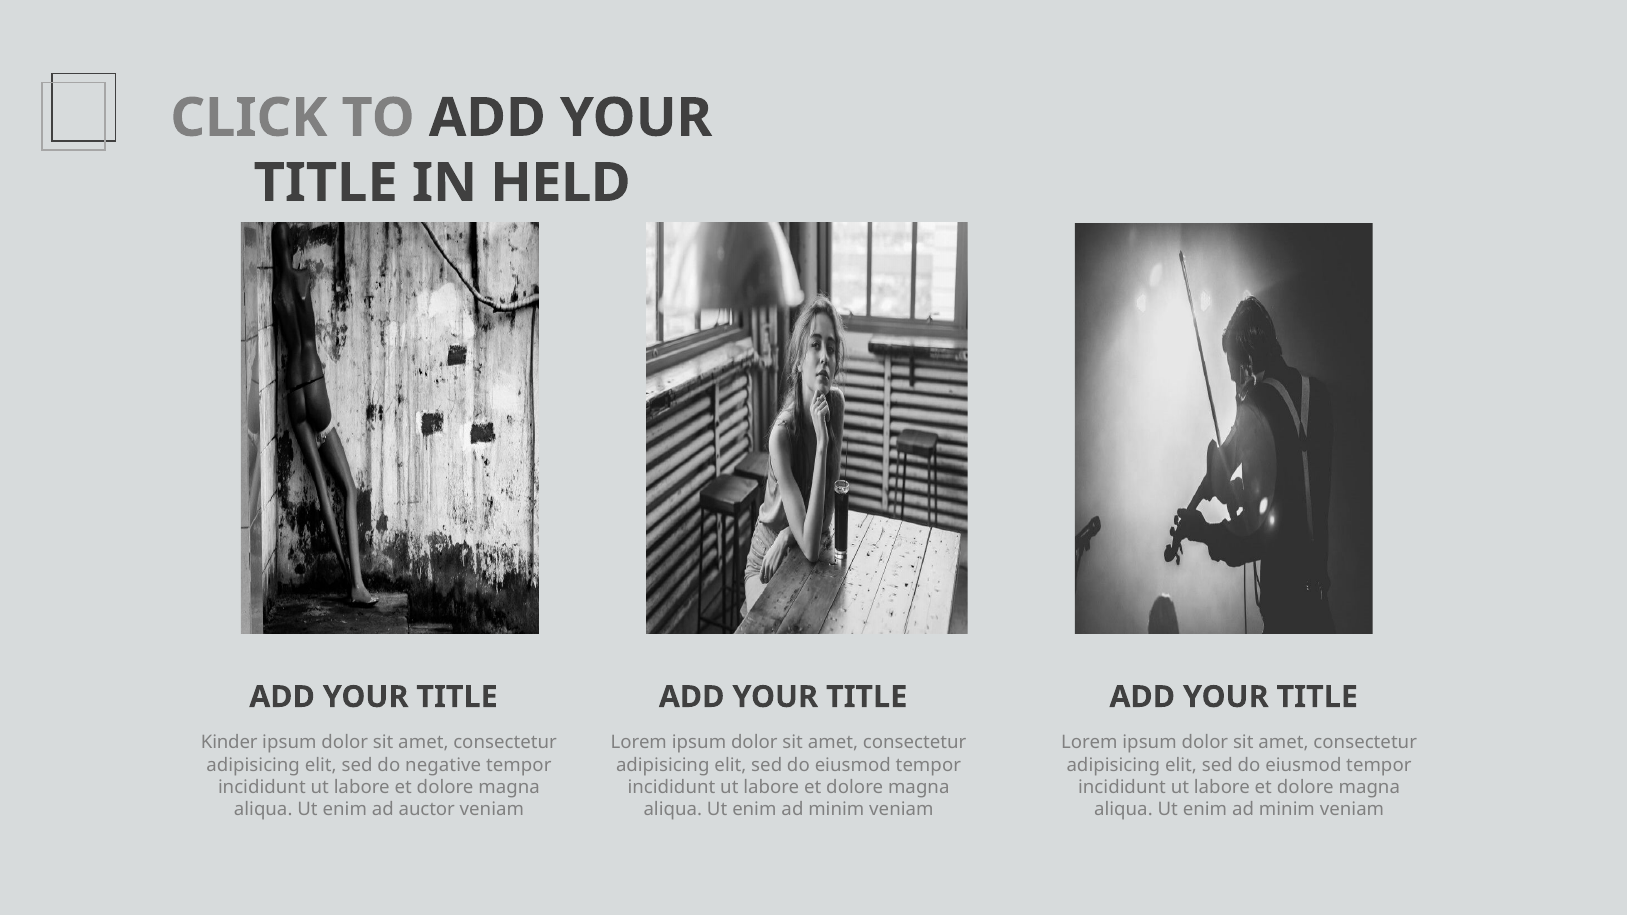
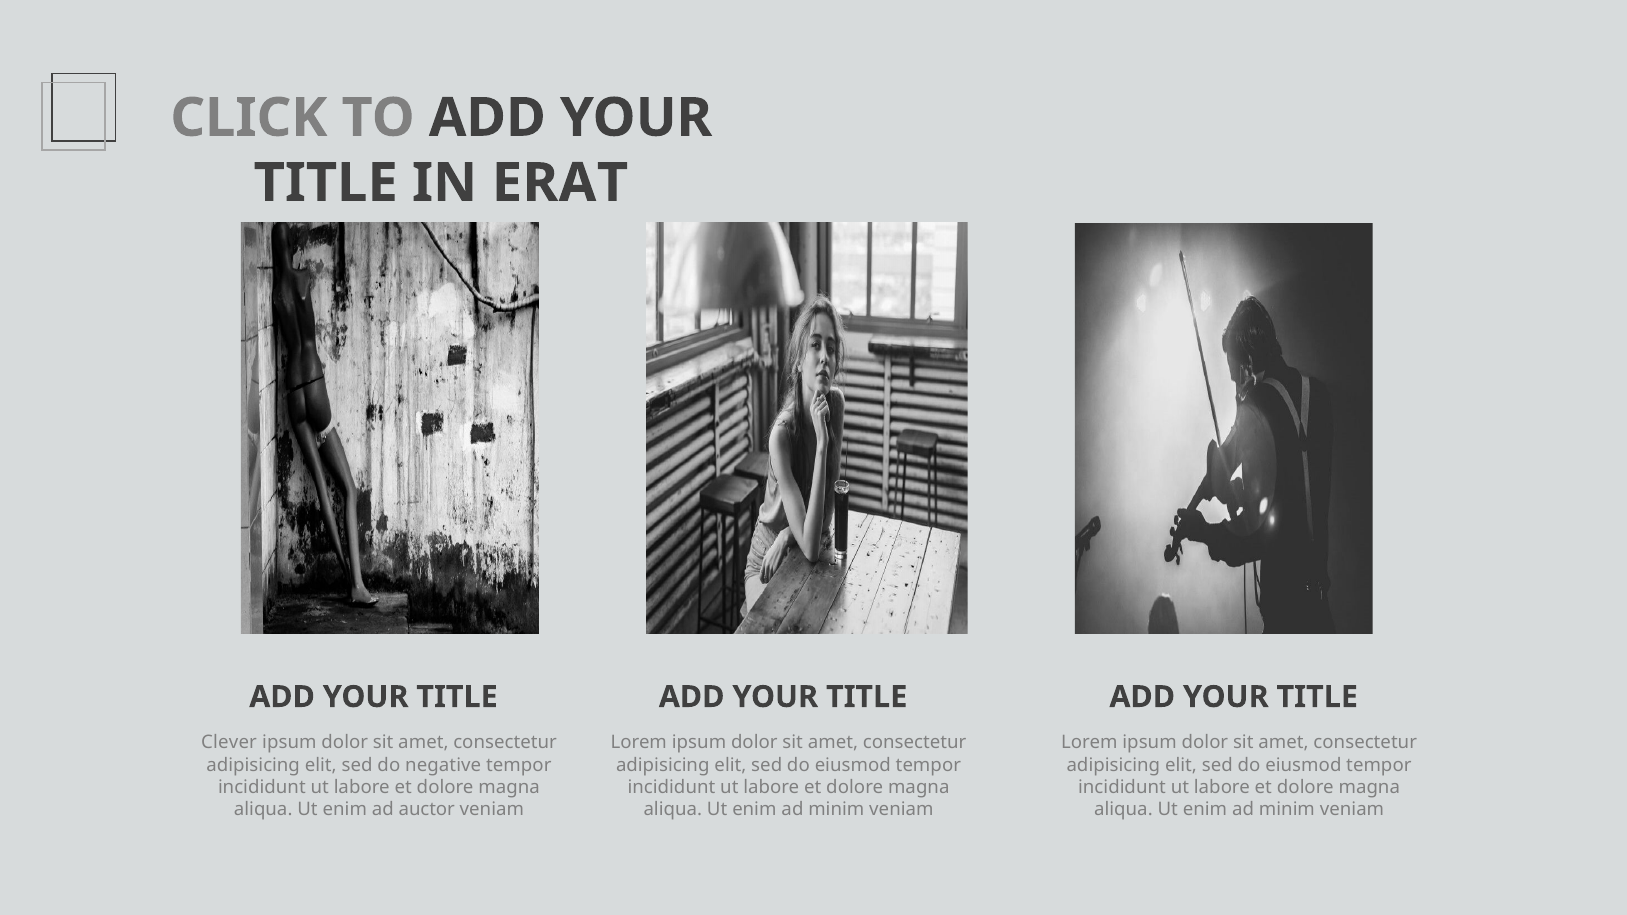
HELD: HELD -> ERAT (560, 183)
Kinder: Kinder -> Clever (229, 743)
